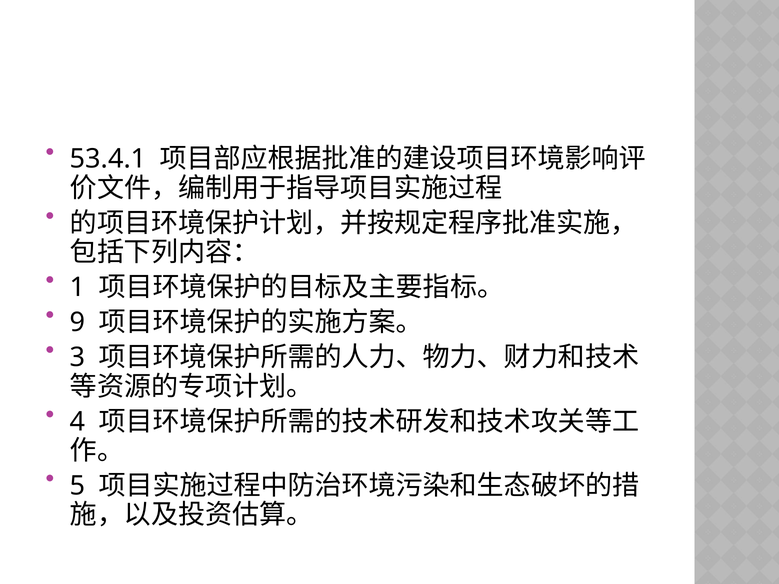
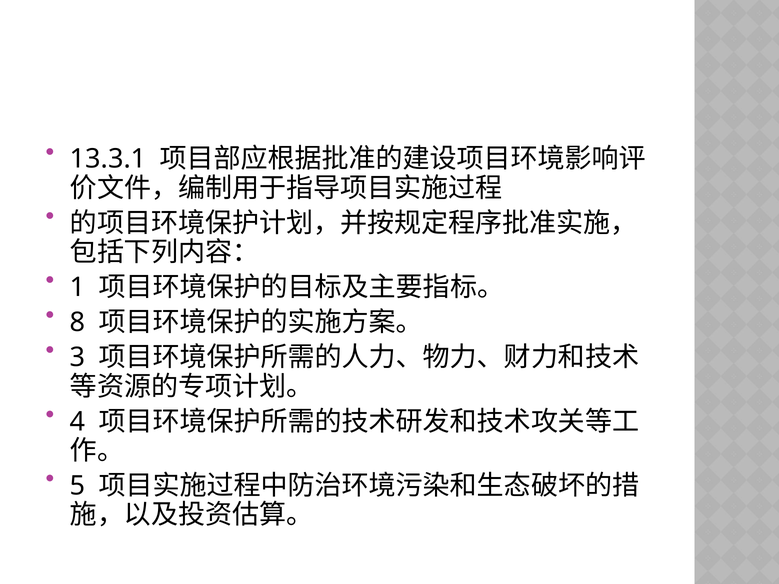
53.4.1: 53.4.1 -> 13.3.1 (108, 159)
9: 9 -> 8 (78, 323)
